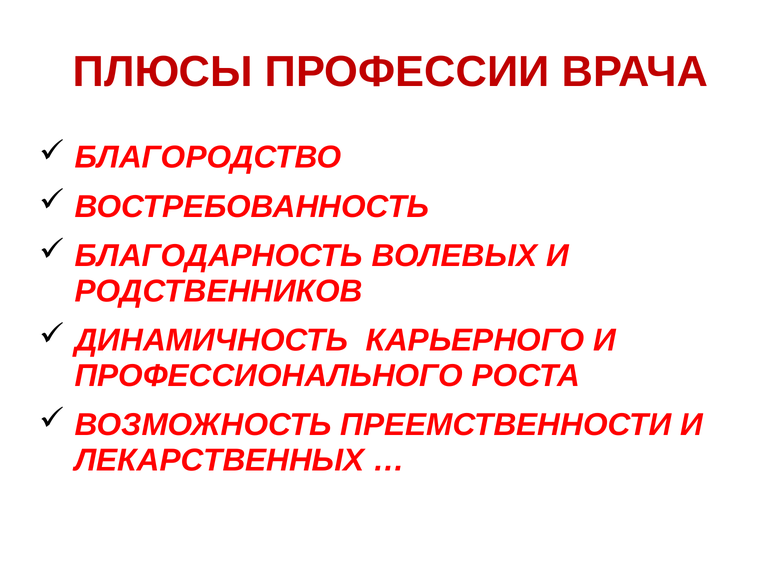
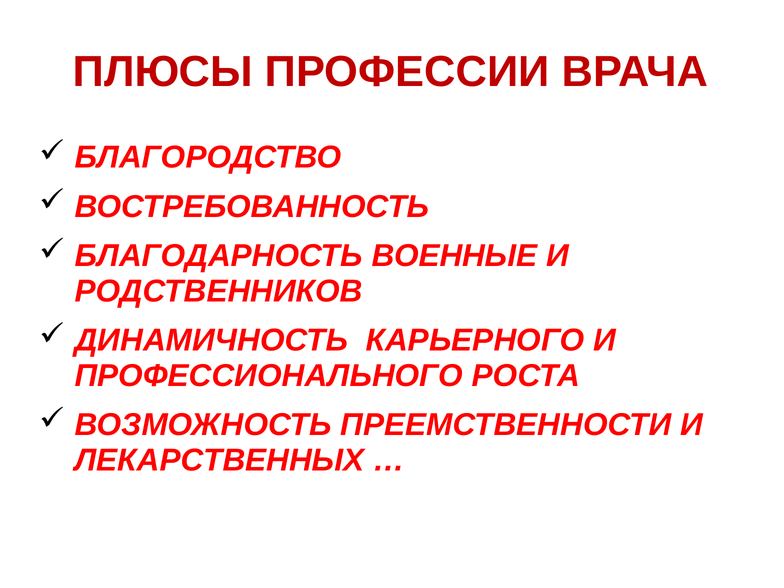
ВОЛЕВЫХ: ВОЛЕВЫХ -> ВОЕННЫЕ (454, 256)
